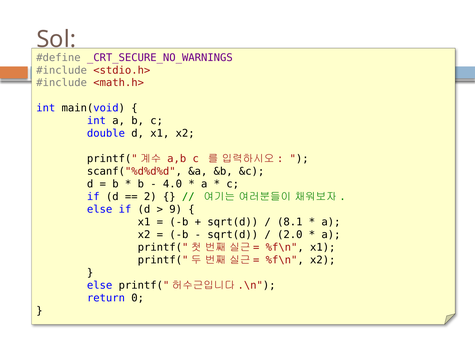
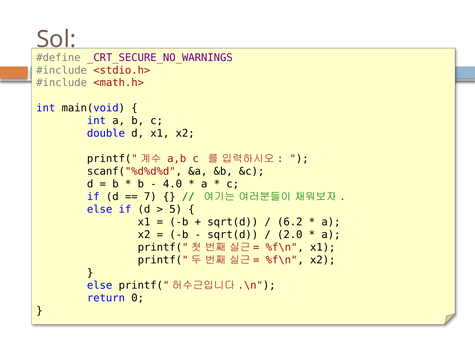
2: 2 -> 7 (150, 197)
9: 9 -> 5 (176, 210)
8.1: 8.1 -> 6.2 (290, 222)
